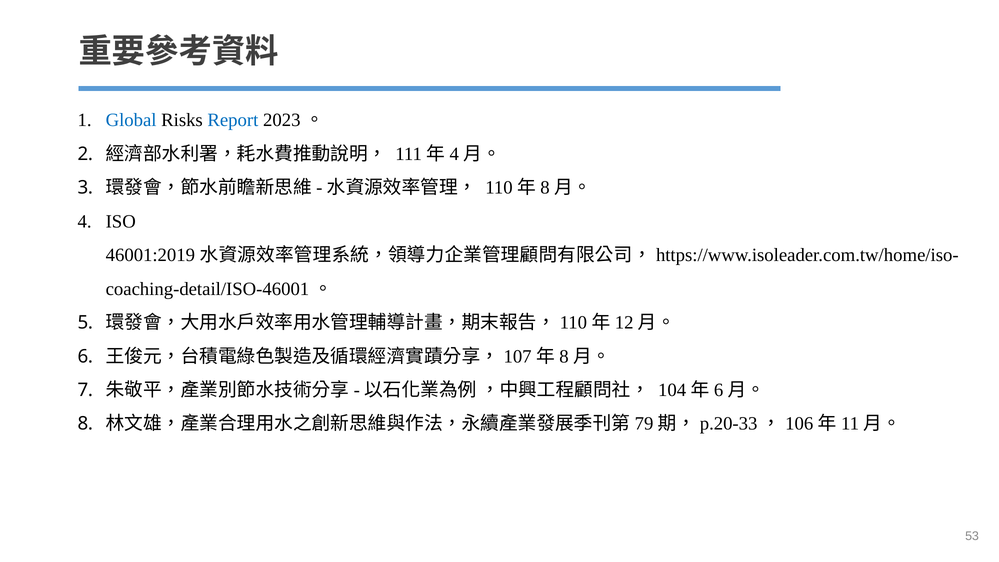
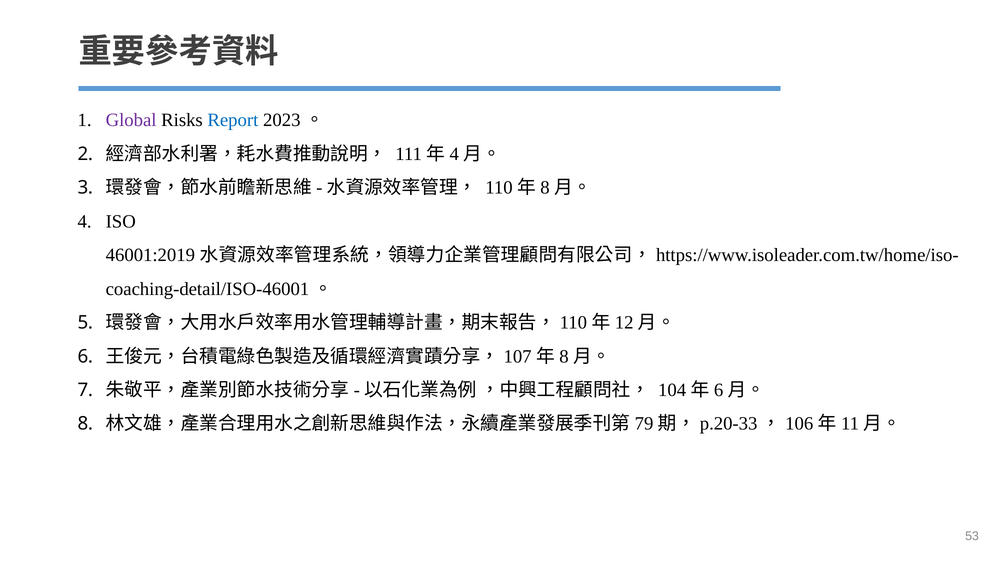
Global colour: blue -> purple (131, 120)
